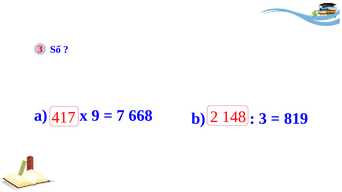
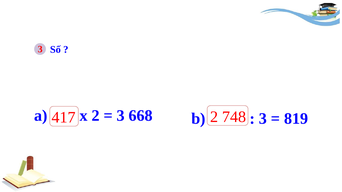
x 9: 9 -> 2 (96, 116)
7: 7 -> 3 (121, 116)
148: 148 -> 748 (234, 117)
